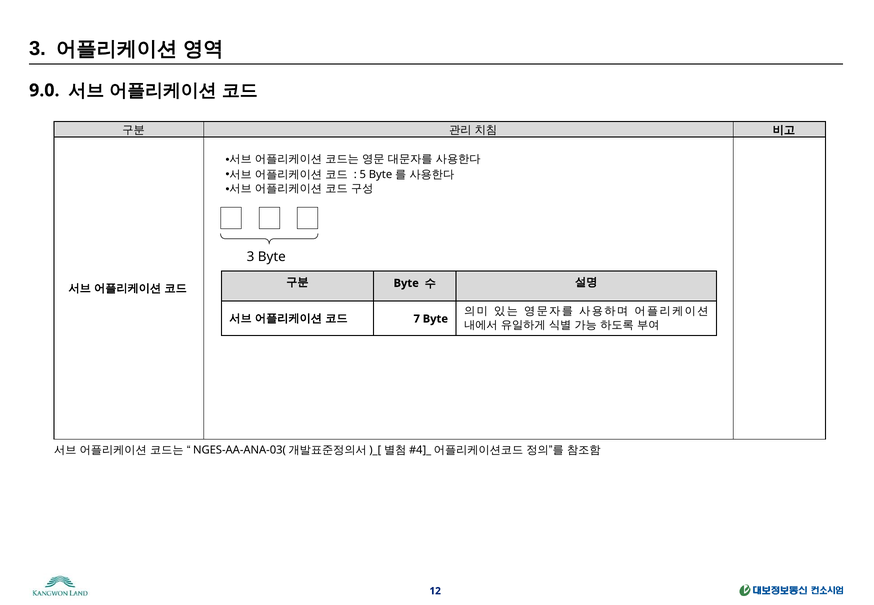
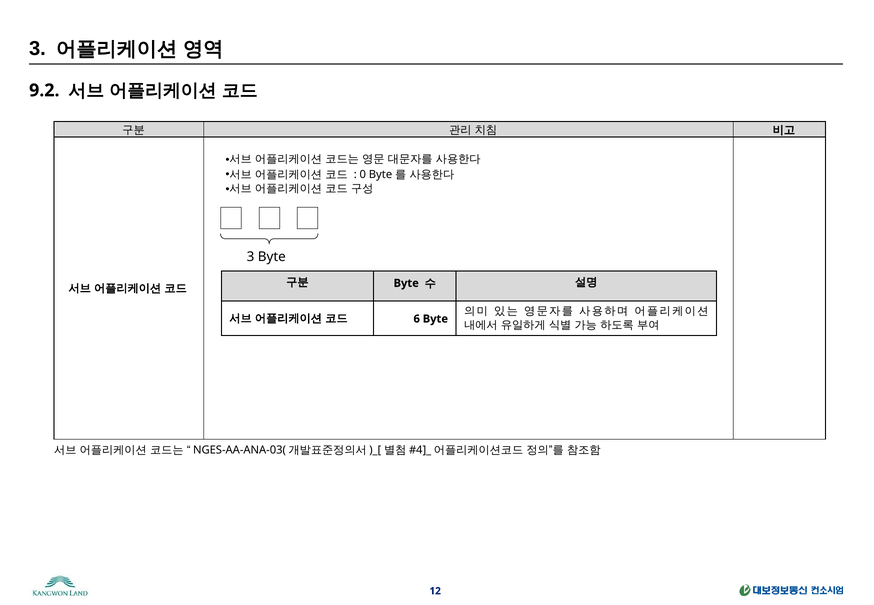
9.0: 9.0 -> 9.2 (44, 90)
5: 5 -> 0 (363, 175)
7: 7 -> 6 (417, 319)
